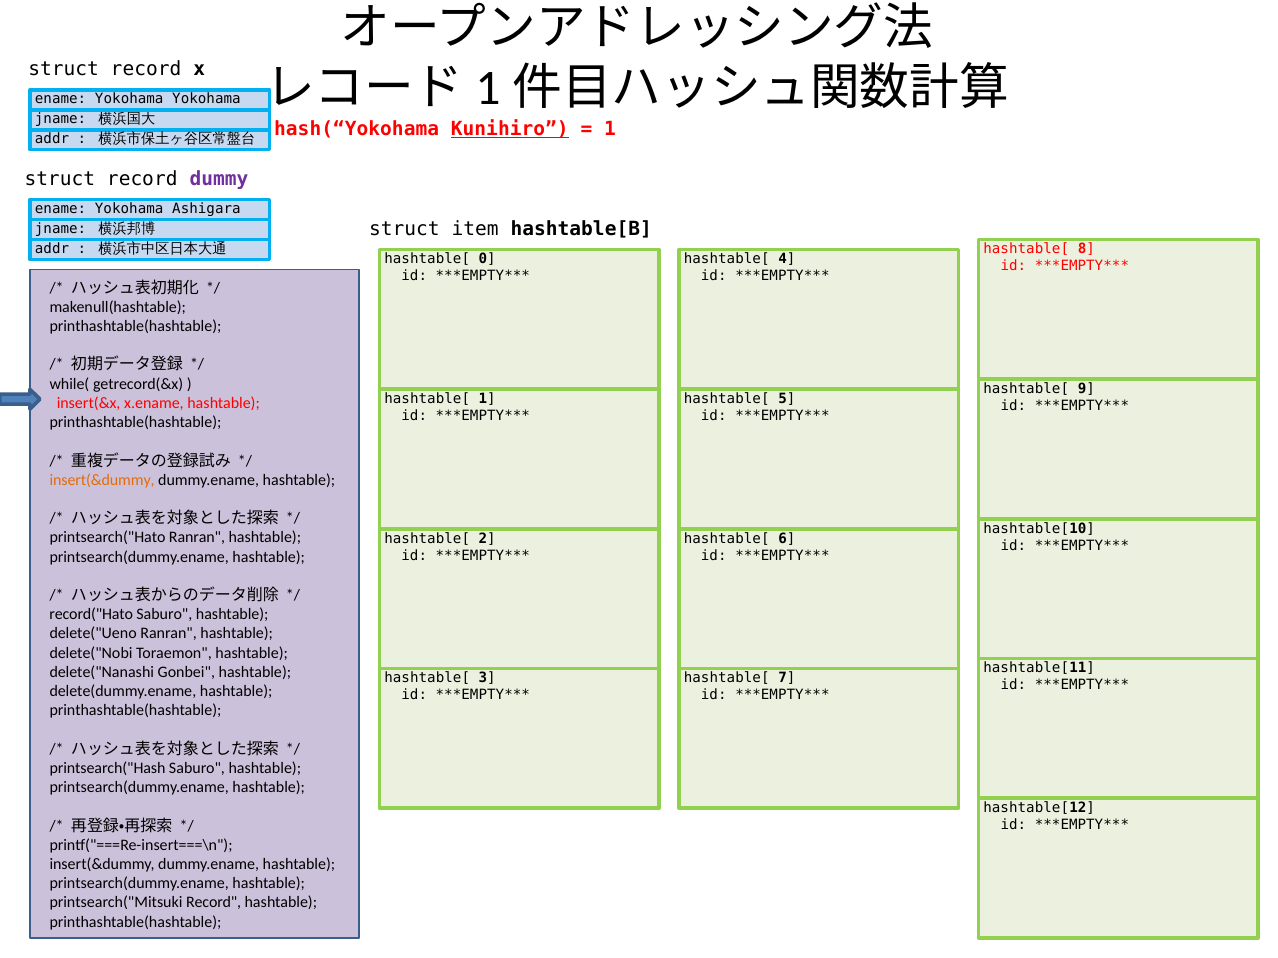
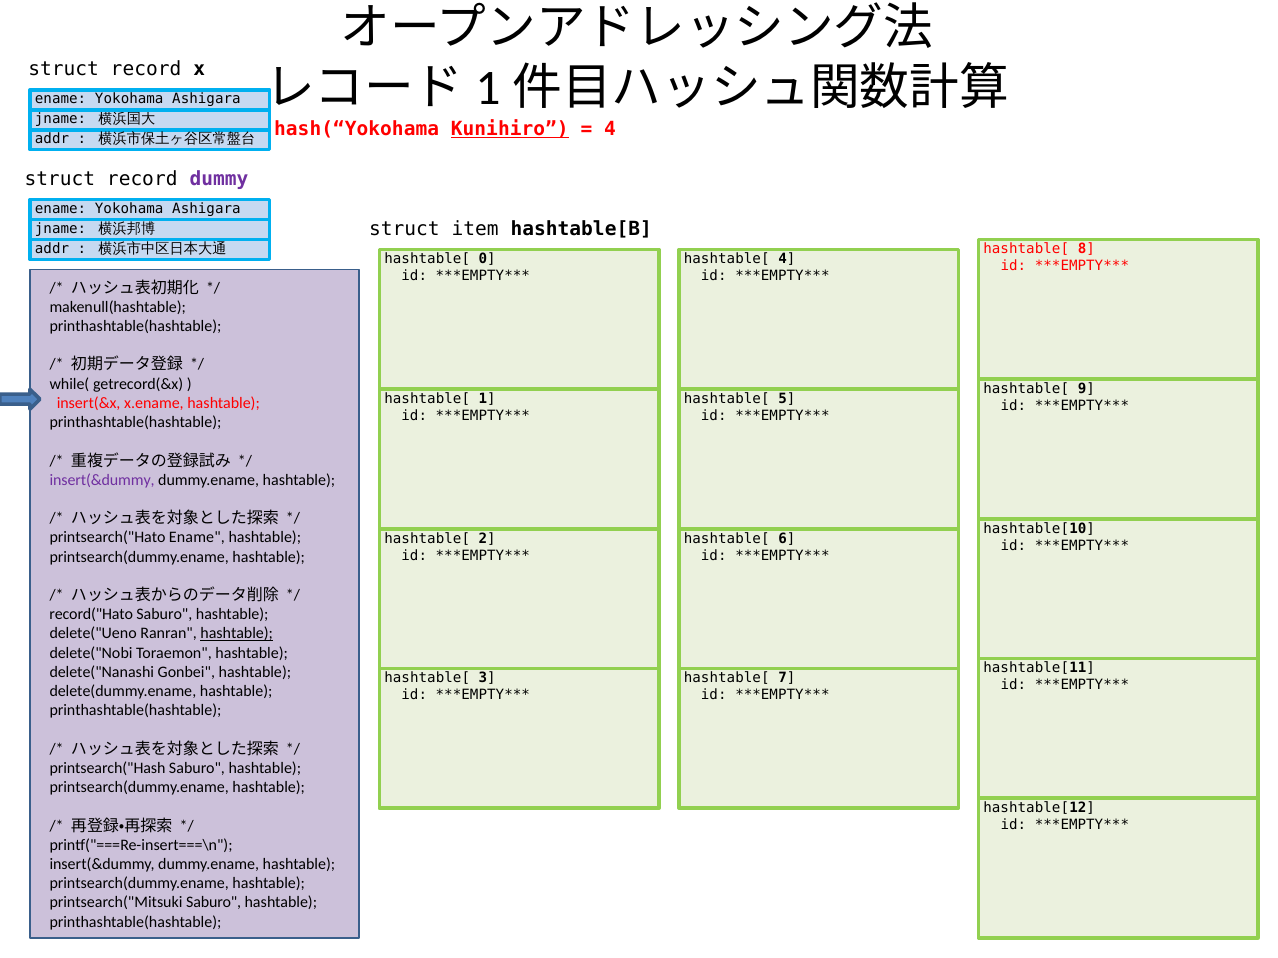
Yokohama: Yokohama -> Ashigara (206, 99)
1: 1 -> 4 (610, 129)
insert(&dummy colour: orange -> purple (102, 480)
printsearch("Hato Ranran: Ranran -> Ename (197, 538)
hashtable underline: none -> present (237, 634)
printsearch("Mitsuki Record: Record -> Saburo (214, 903)
